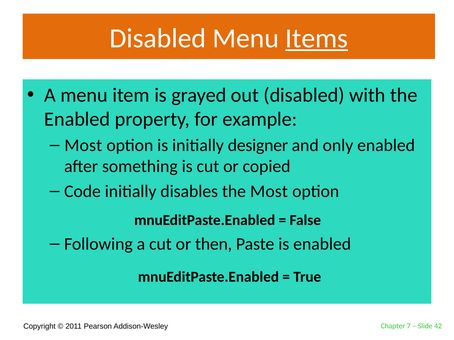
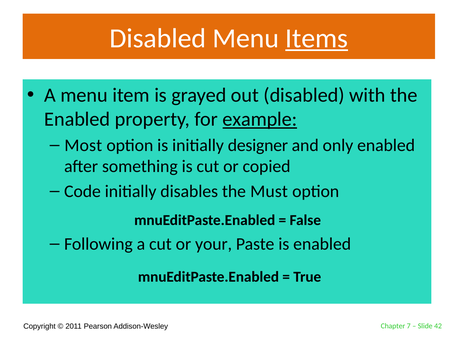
example underline: none -> present (260, 119)
the Most: Most -> Must (269, 191)
then: then -> your (214, 244)
